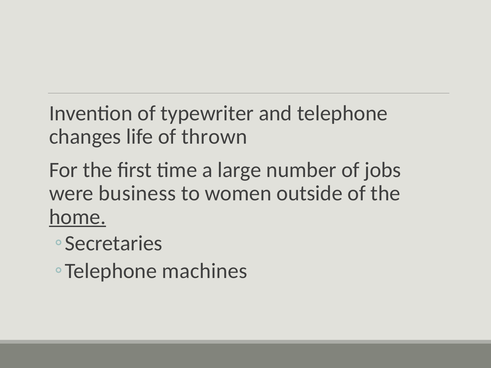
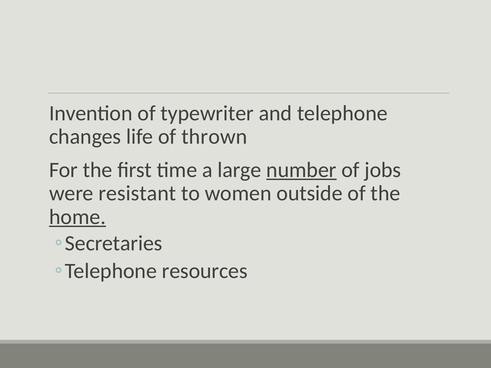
number underline: none -> present (301, 170)
business: business -> resistant (137, 194)
machines: machines -> resources (205, 271)
